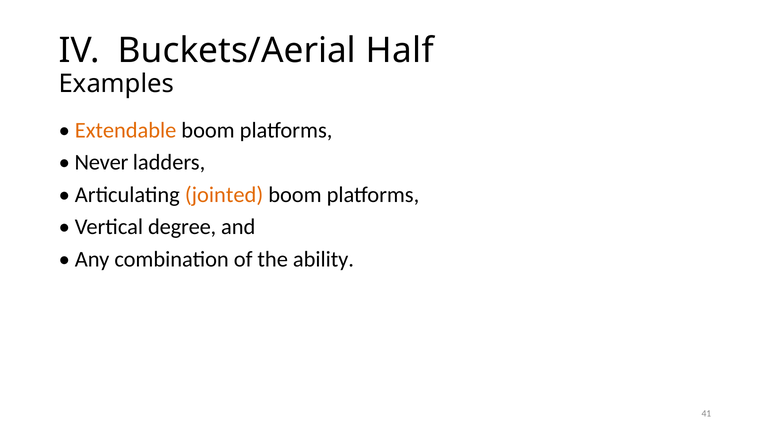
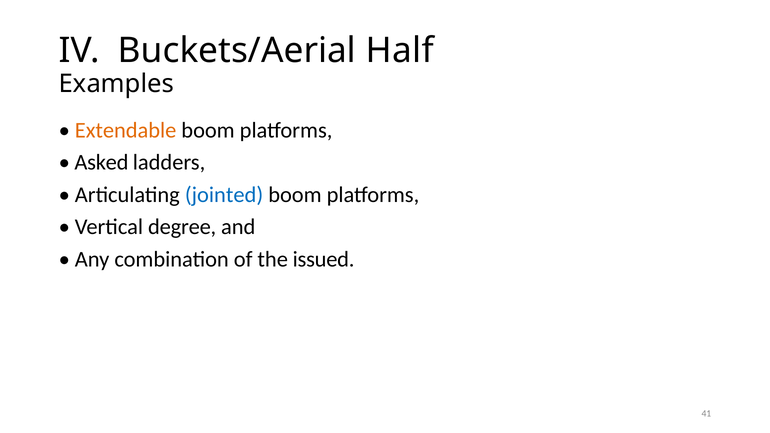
Never: Never -> Asked (101, 162)
jointed colour: orange -> blue (224, 195)
ability: ability -> issued (324, 259)
